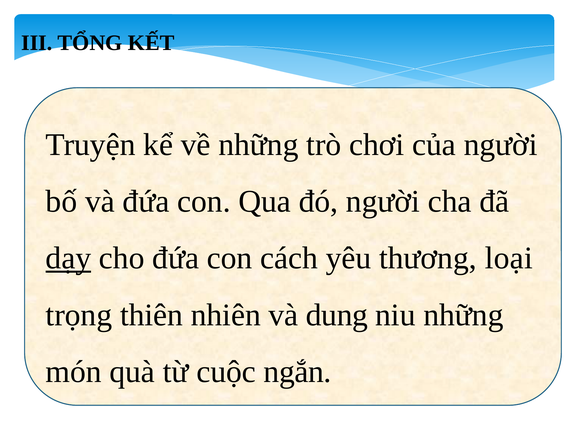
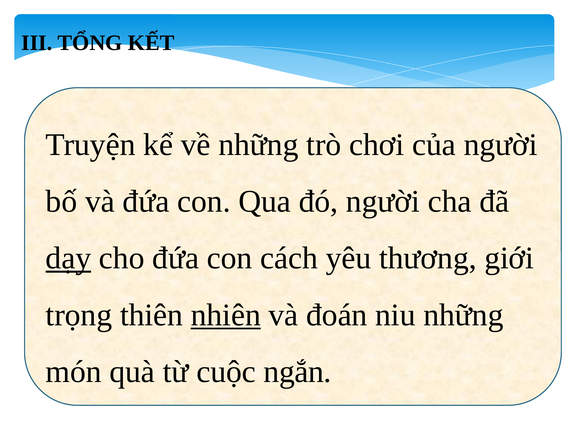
loại: loại -> giới (509, 258)
nhiên underline: none -> present (226, 315)
dung: dung -> đoán (337, 315)
